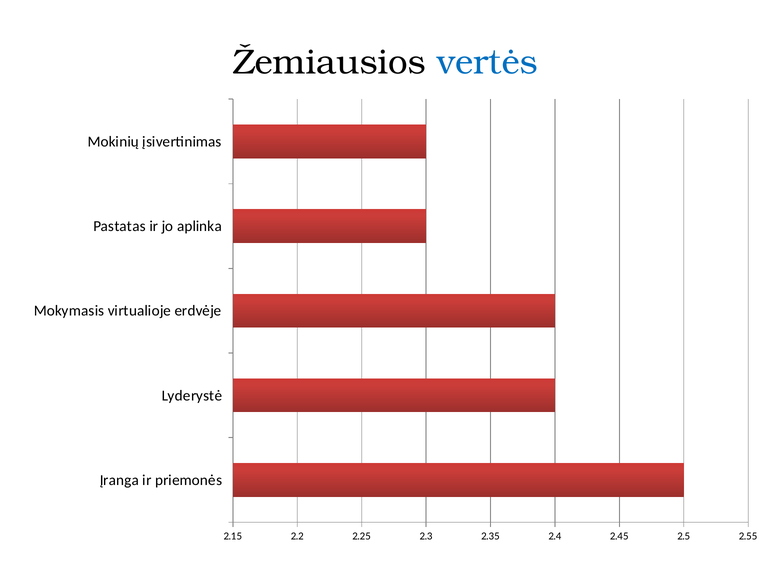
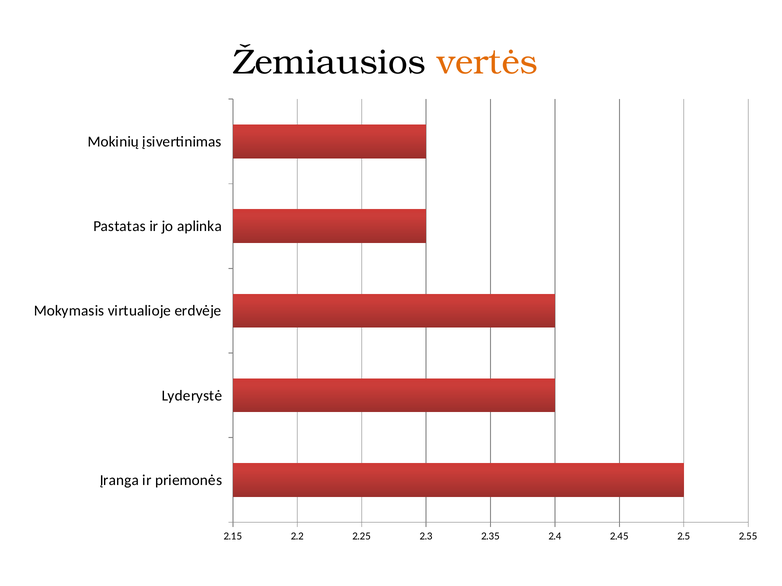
vertės colour: blue -> orange (487, 62)
